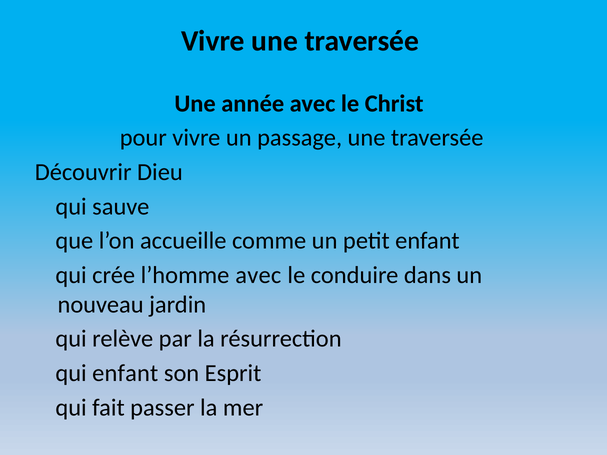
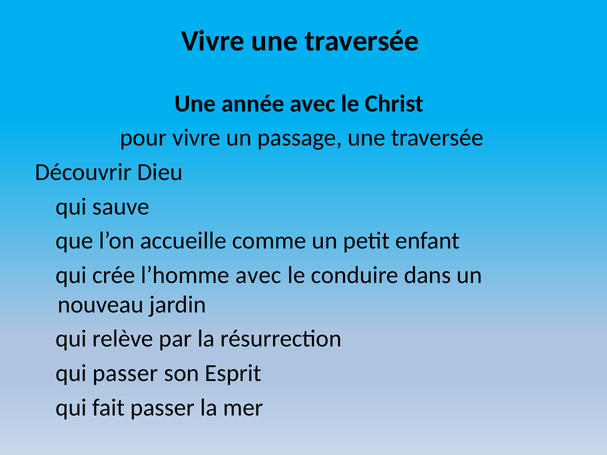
qui enfant: enfant -> passer (125, 373)
